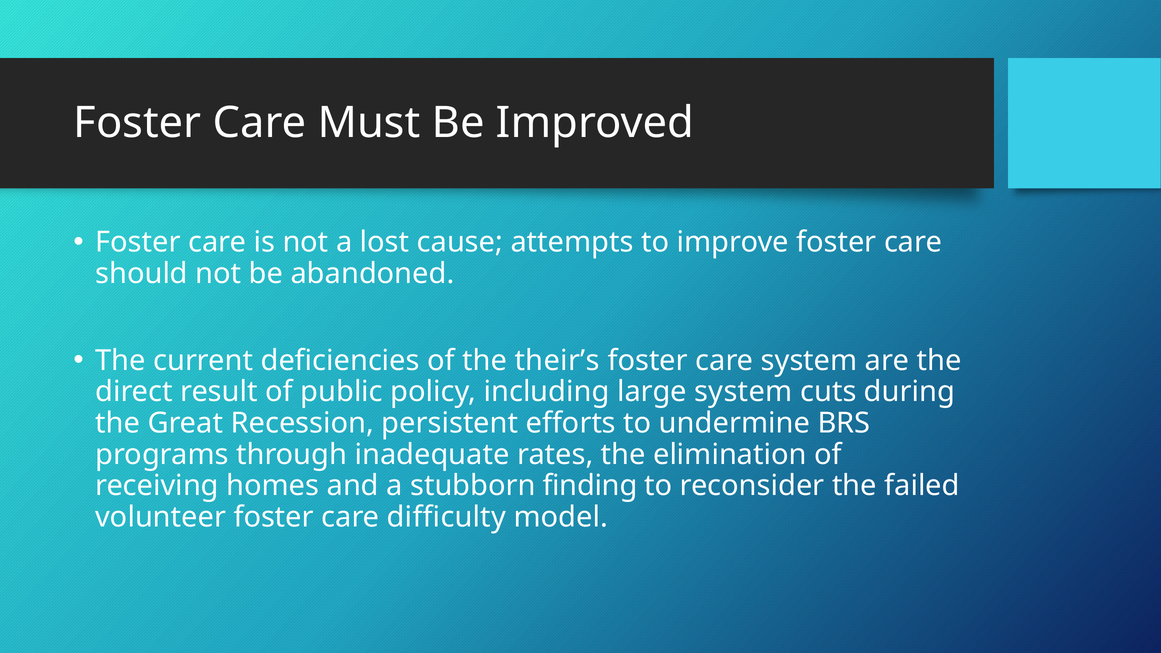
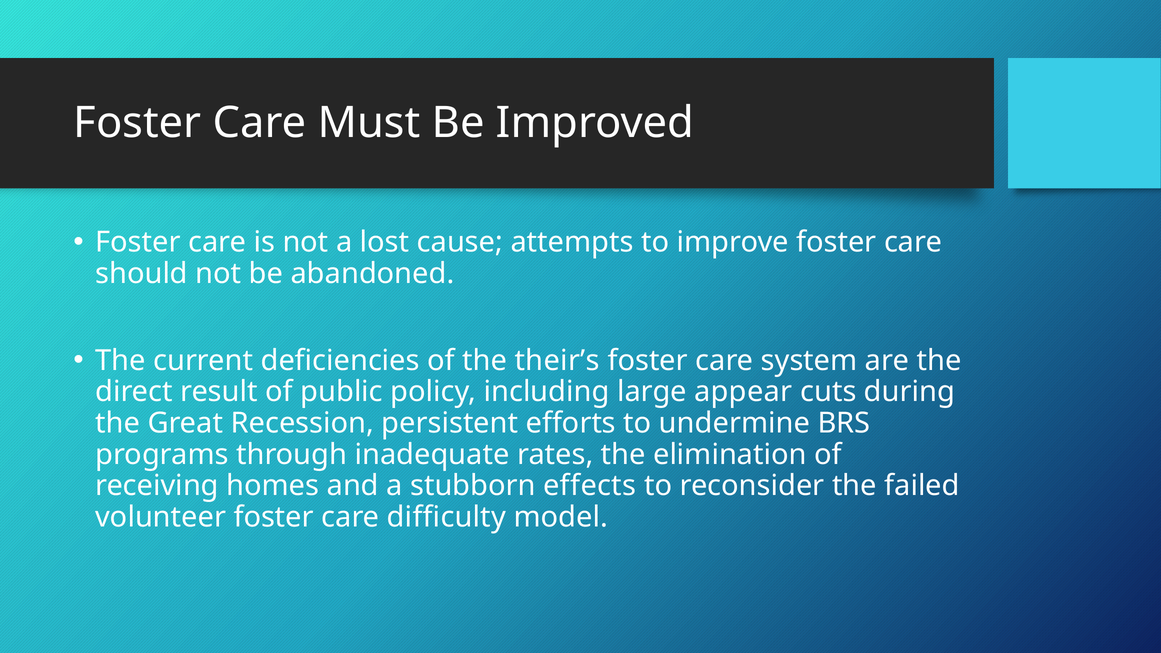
large system: system -> appear (743, 392)
finding: finding -> effects (590, 486)
